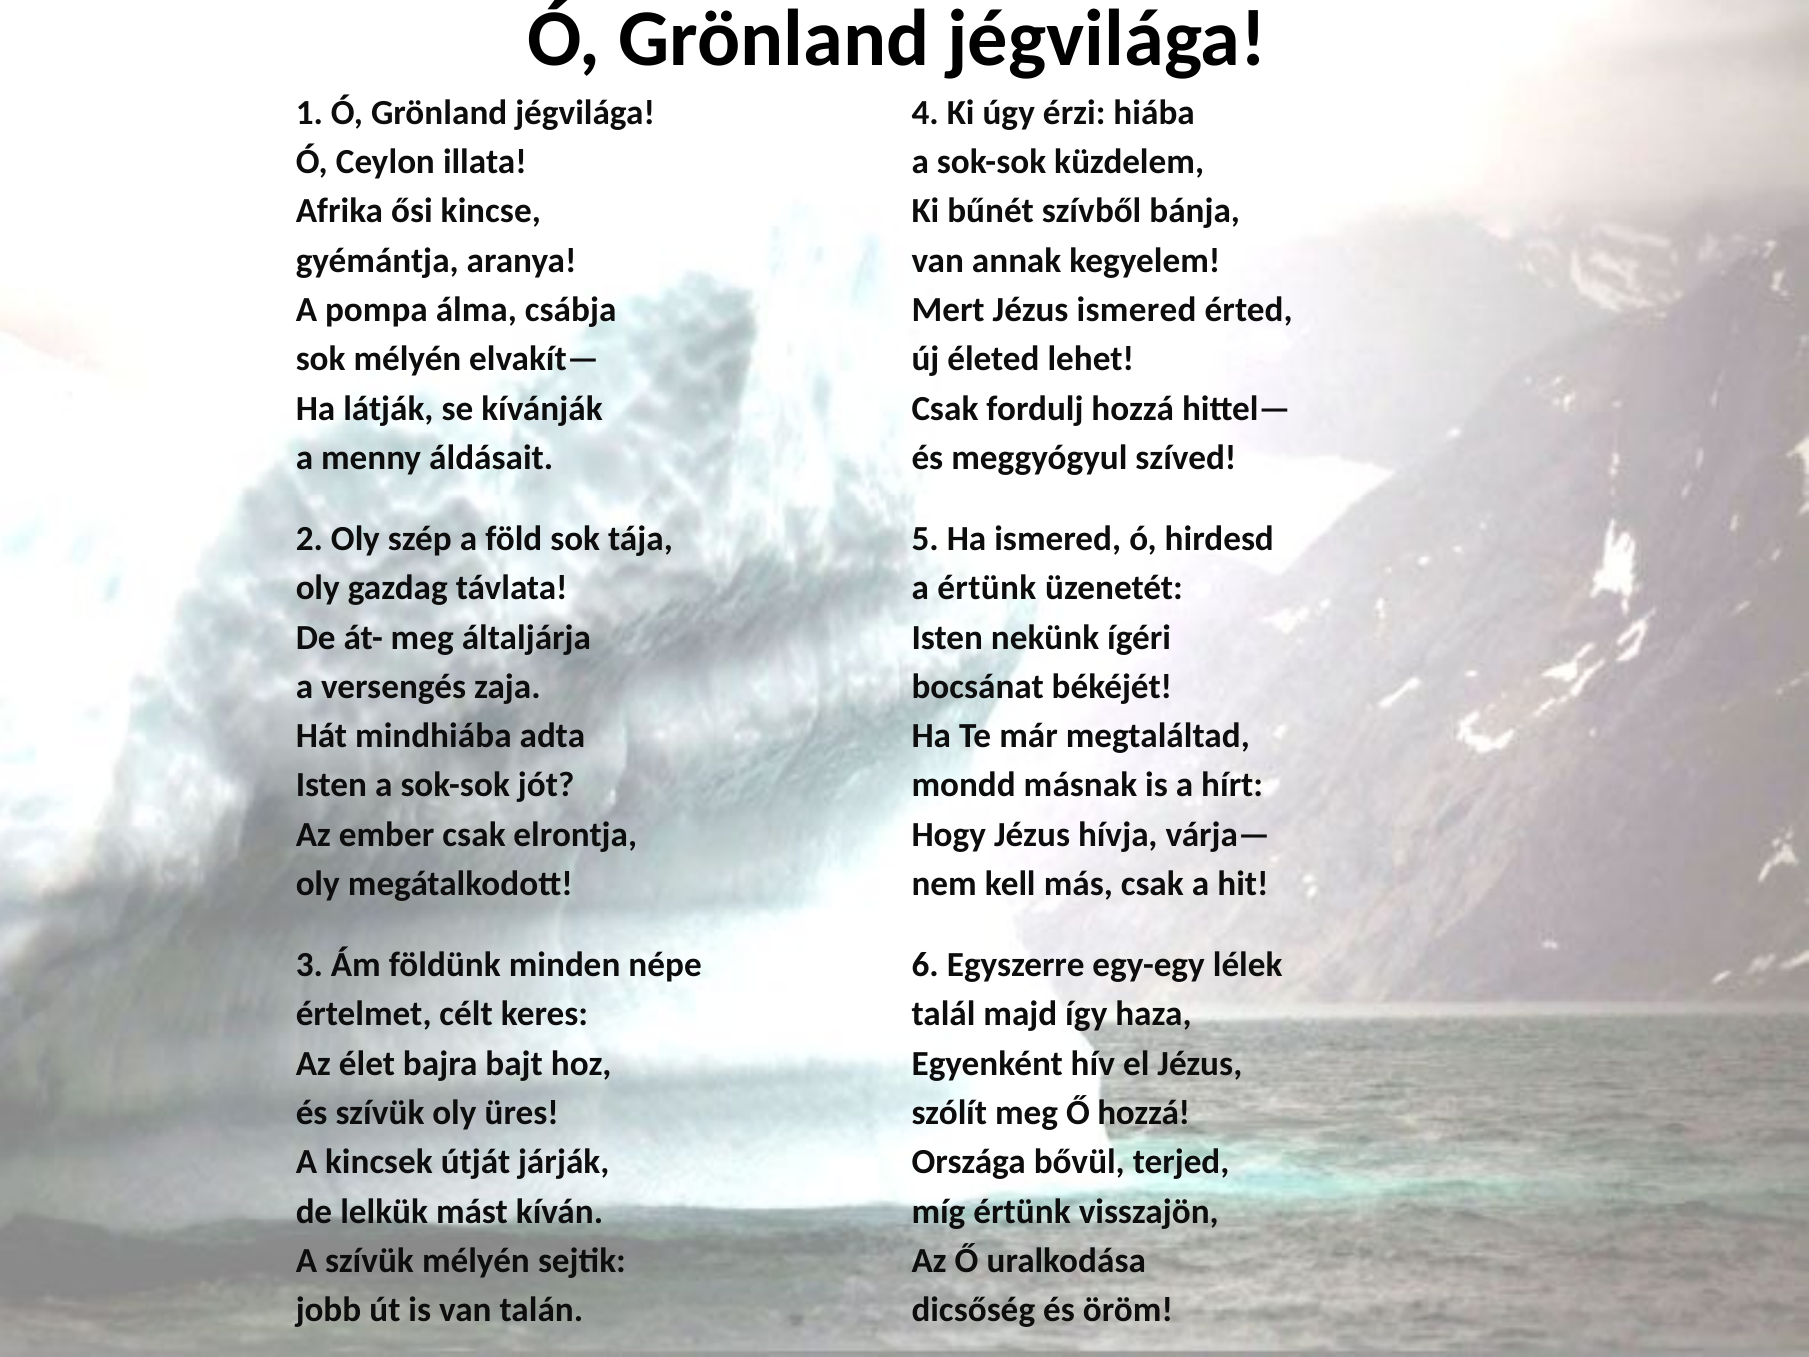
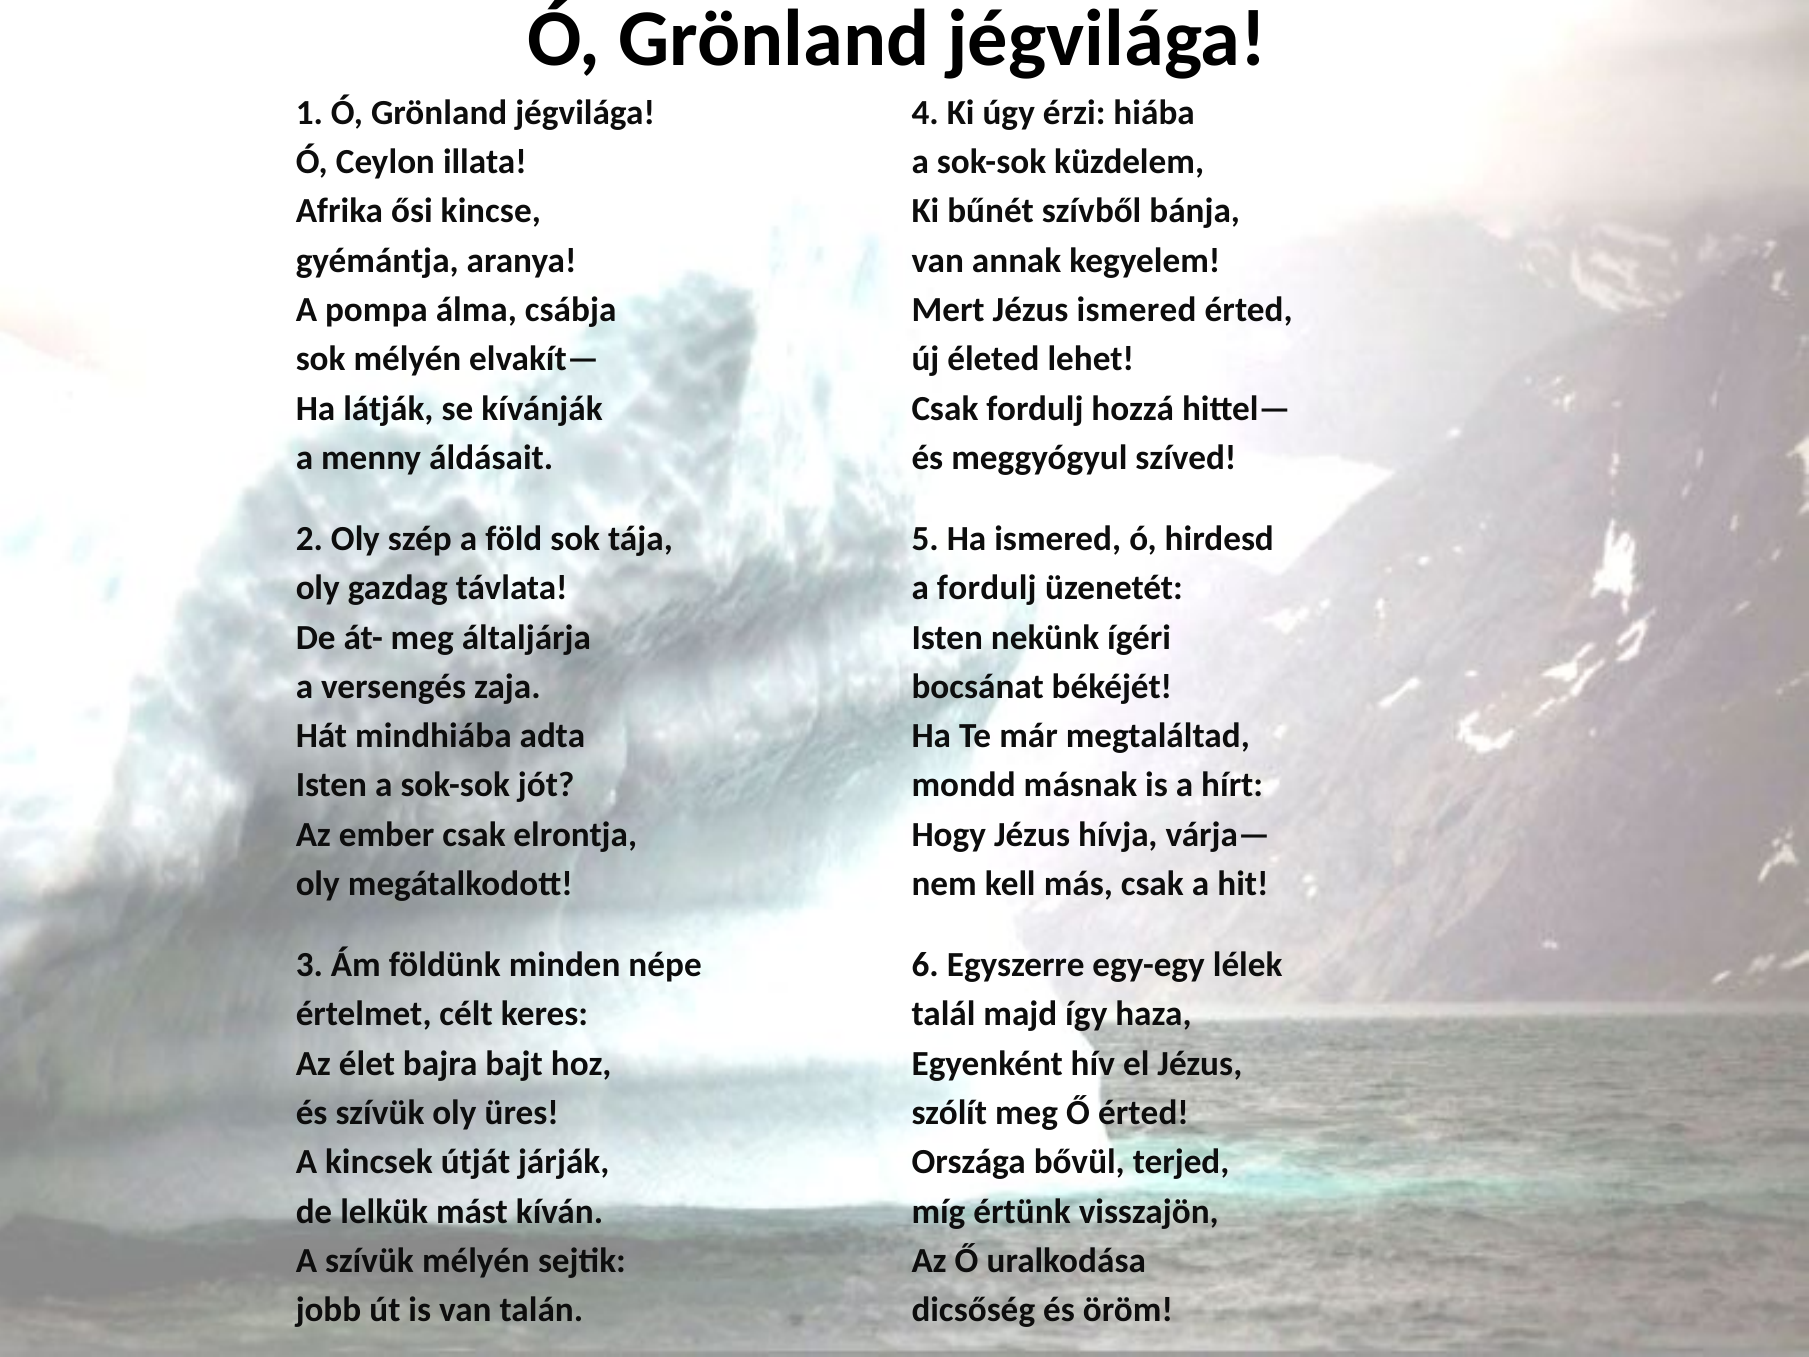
a értünk: értünk -> fordulj (987, 588)
Ő hozzá: hozzá -> érted (1143, 1113)
